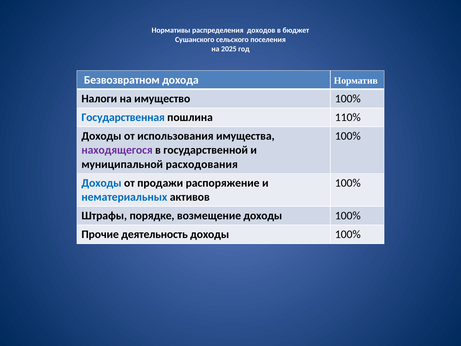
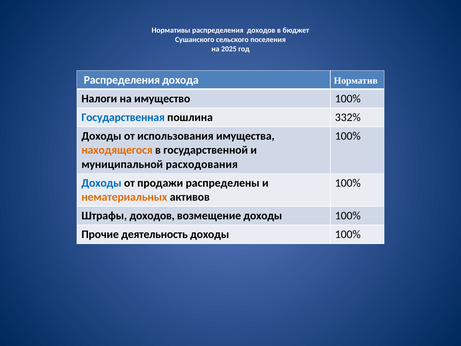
Безвозвратном: Безвозвратном -> Распределения (122, 80)
110%: 110% -> 332% (348, 117)
находящегося colour: purple -> orange (117, 150)
распоряжение: распоряжение -> распределены (223, 183)
нематериальных colour: blue -> orange (124, 197)
Штрафы порядке: порядке -> доходов (152, 216)
